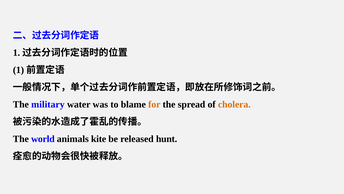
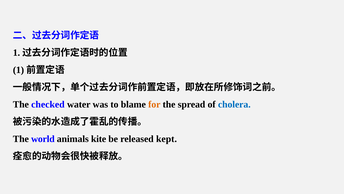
military: military -> checked (48, 104)
cholera colour: orange -> blue (234, 104)
hunt: hunt -> kept (166, 139)
